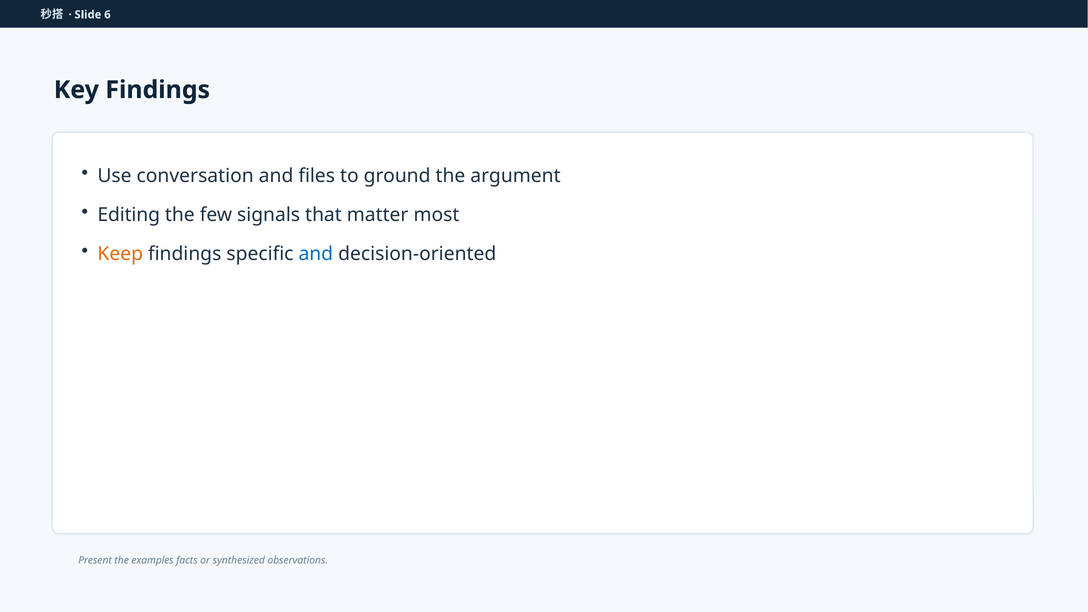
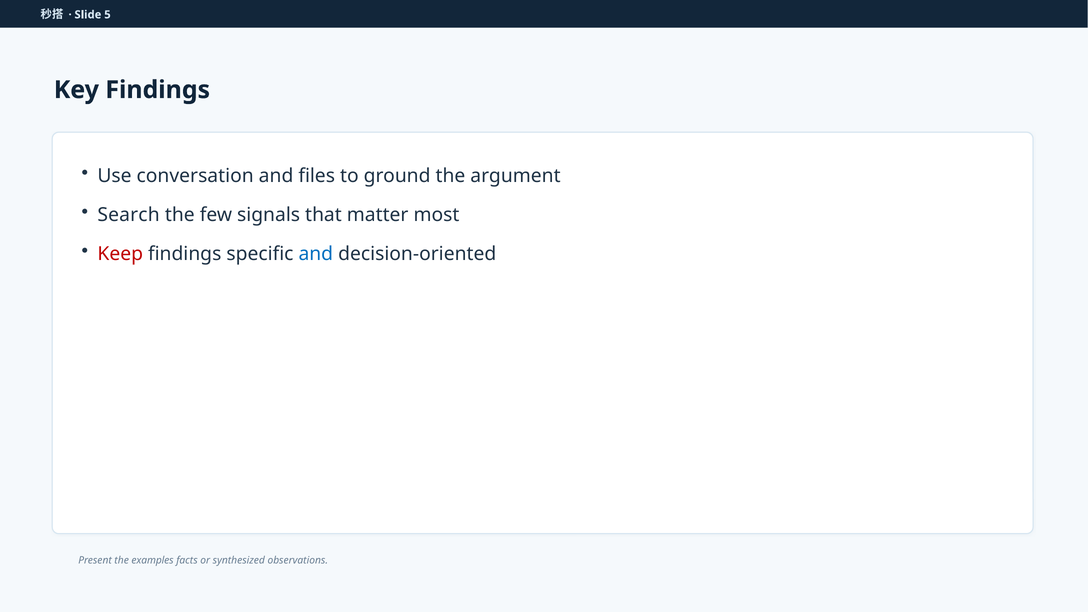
6: 6 -> 5 (107, 15)
Editing: Editing -> Search (129, 215)
Keep colour: orange -> red (120, 254)
